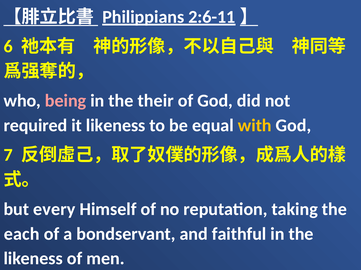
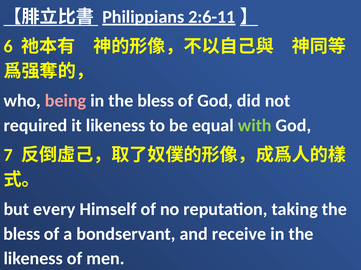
in the their: their -> bless (156, 101)
with colour: yellow -> light green (255, 126)
each: each -> bless (22, 234)
faithful: faithful -> receive (239, 234)
